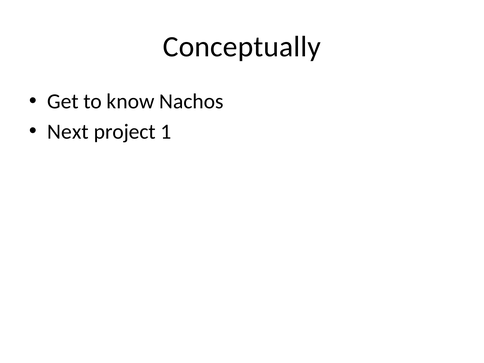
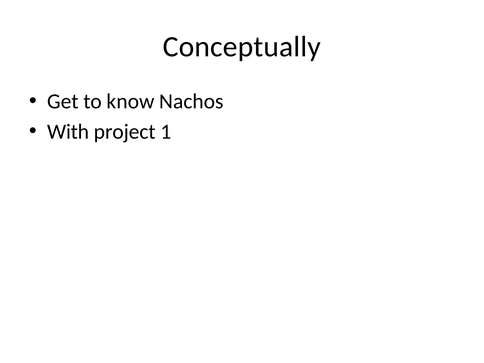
Next: Next -> With (68, 132)
